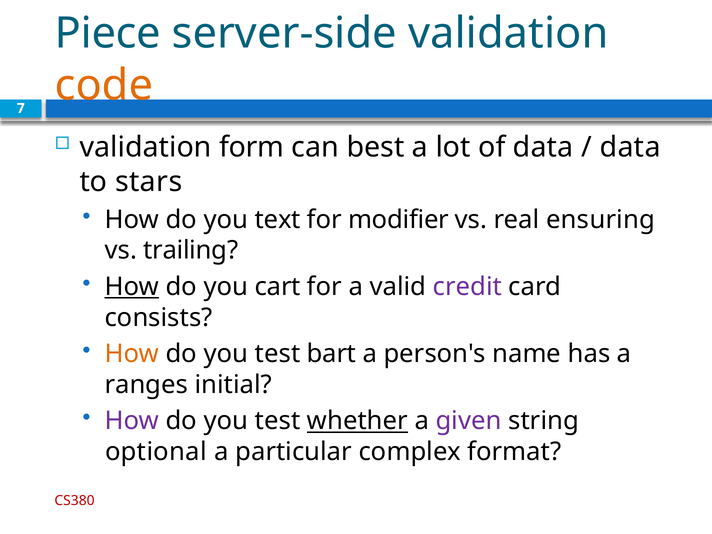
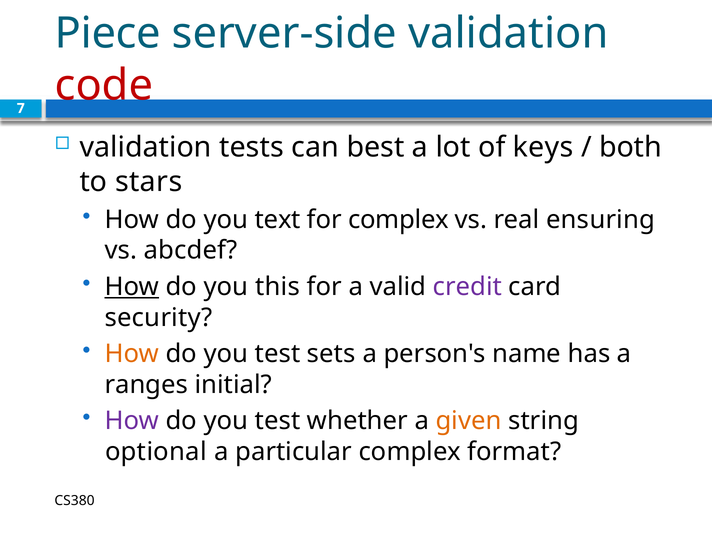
code colour: orange -> red (104, 85)
form: form -> tests (252, 147)
of data: data -> keys (543, 147)
data: data -> both (630, 147)
for modifier: modifier -> complex (399, 220)
trailing: trailing -> abcdef (190, 251)
cart: cart -> this (277, 287)
consists: consists -> security (158, 318)
bart: bart -> sets (331, 354)
whether underline: present -> none (357, 421)
given colour: purple -> orange (469, 421)
CS380 colour: red -> black (75, 501)
